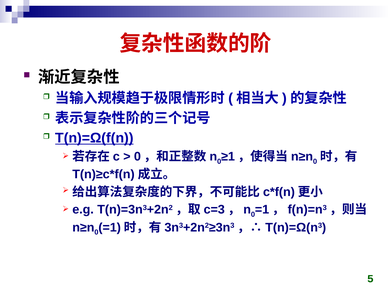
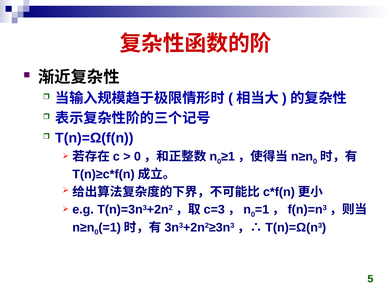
T(n)=Ω(f(n underline: present -> none (94, 138)
